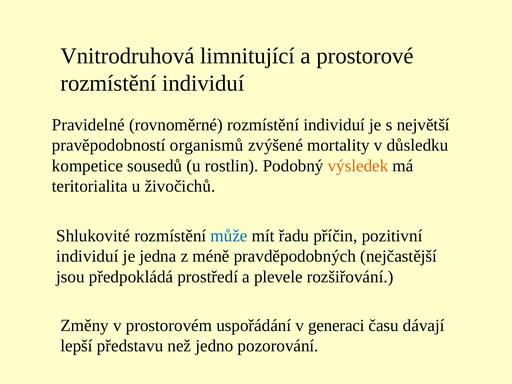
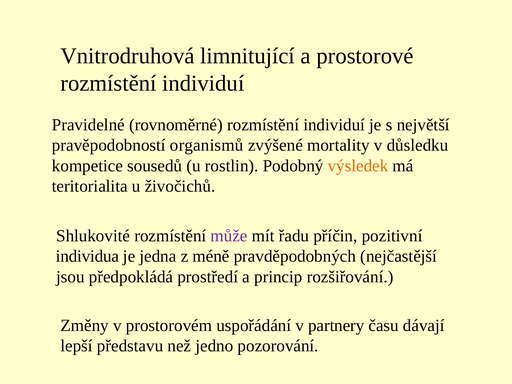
může colour: blue -> purple (229, 236)
individuí: individuí -> individua (88, 256)
plevele: plevele -> princip (278, 277)
generaci: generaci -> partnery (336, 325)
